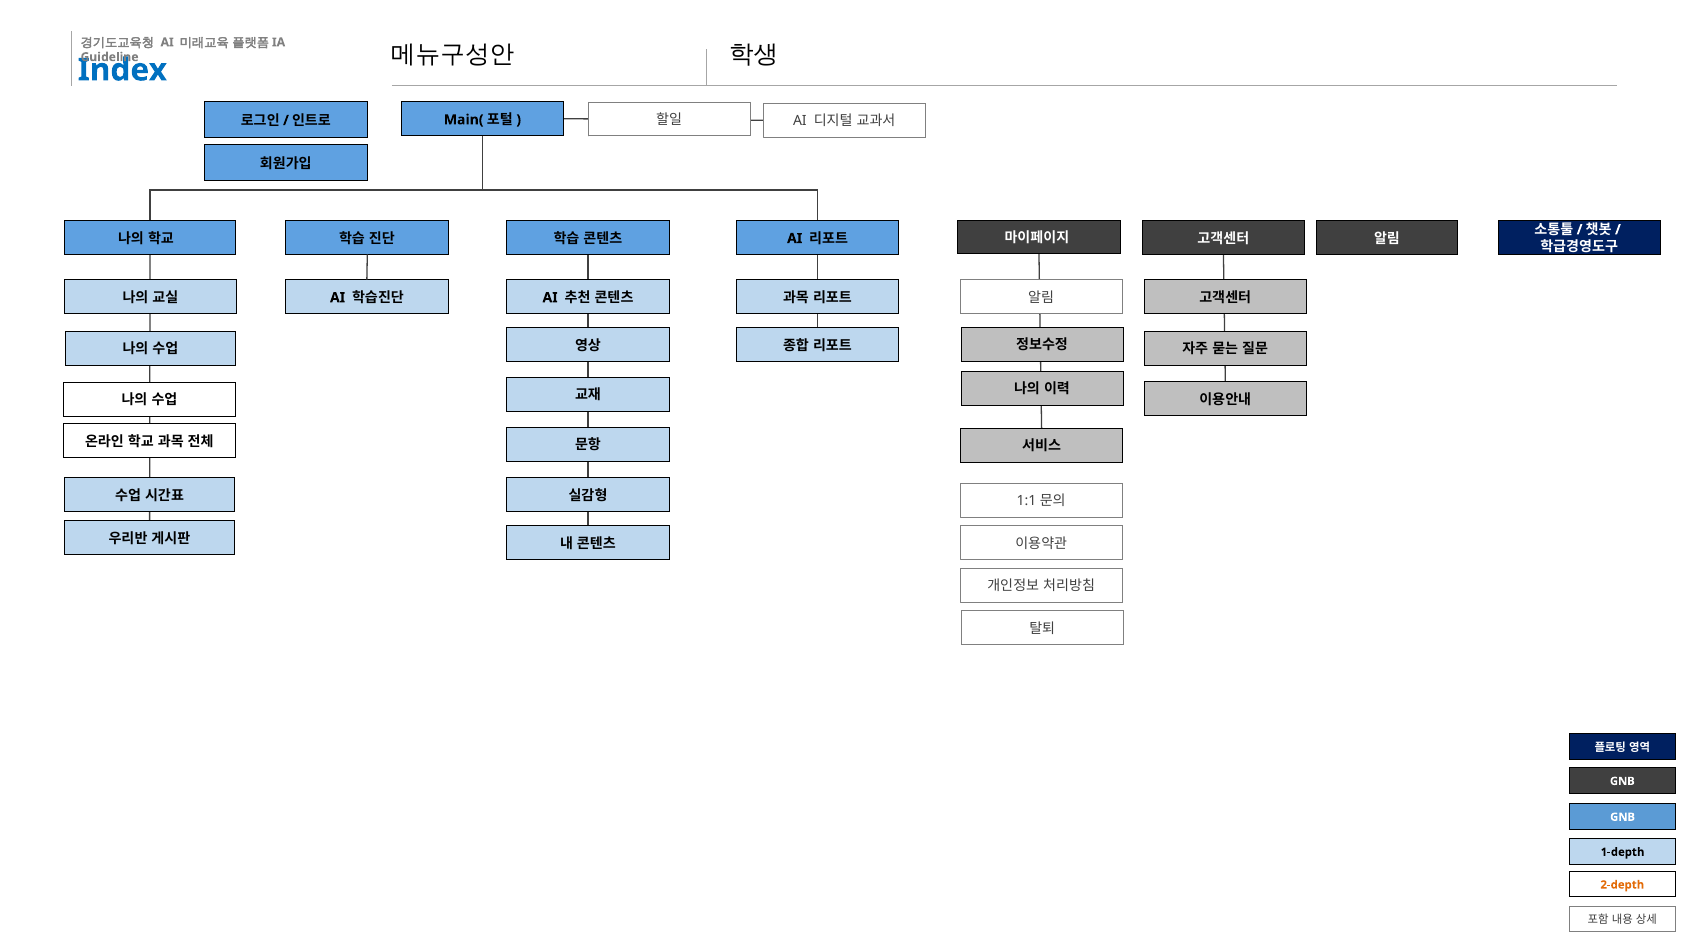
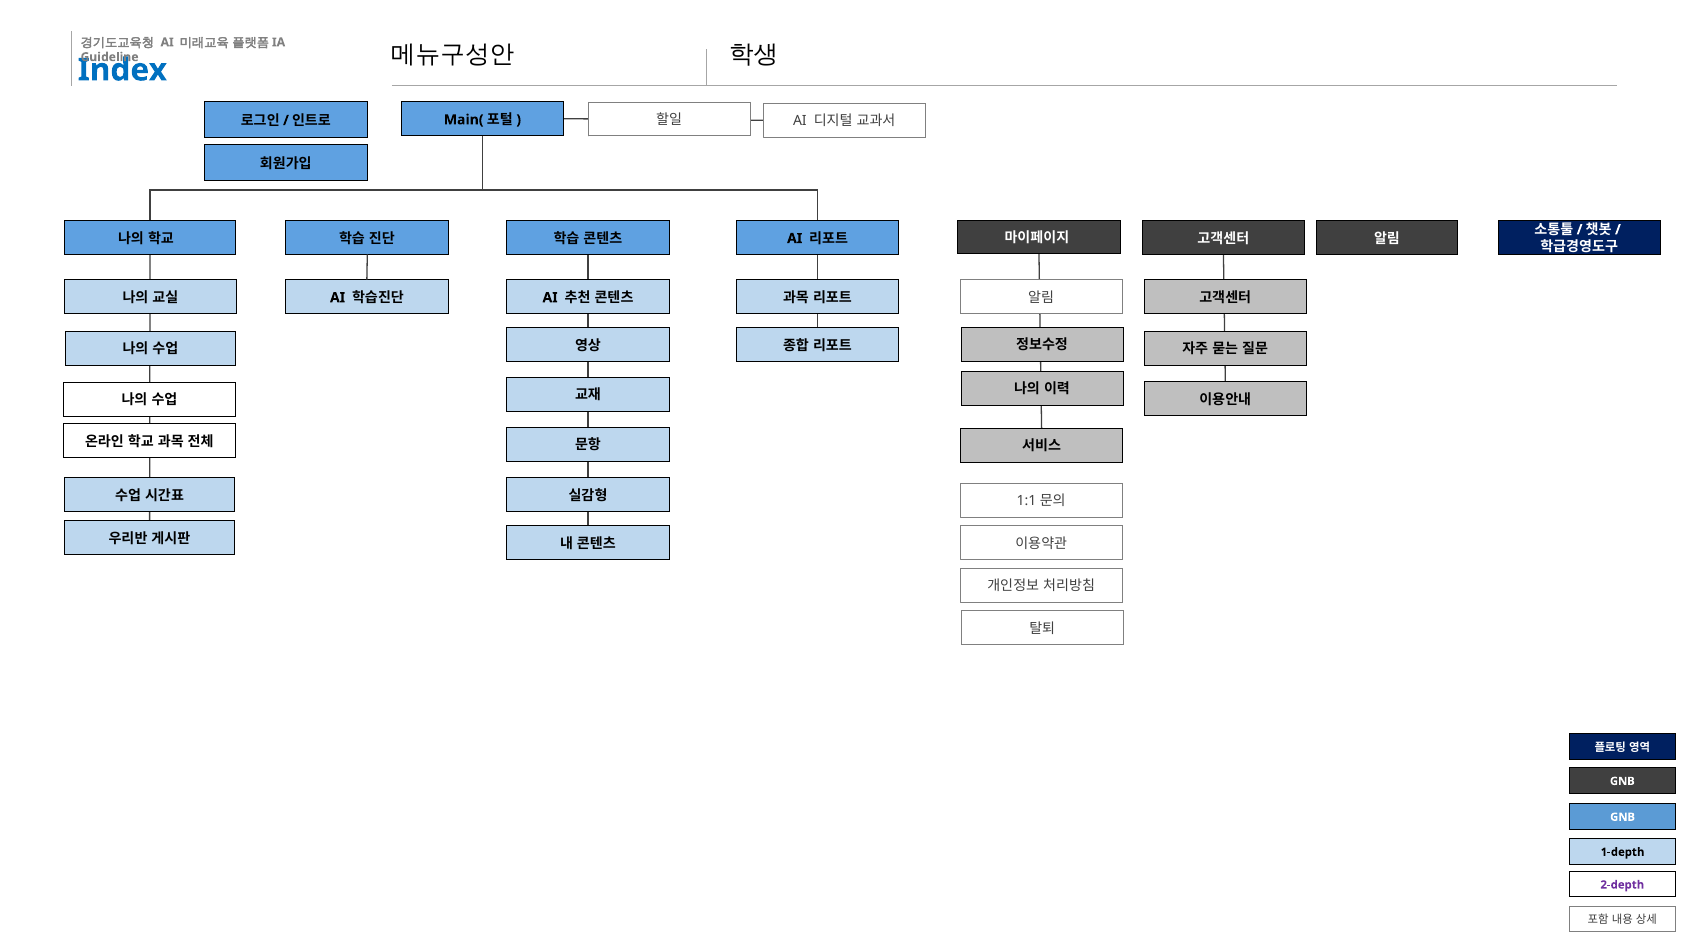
2-depth colour: orange -> purple (1622, 885)
